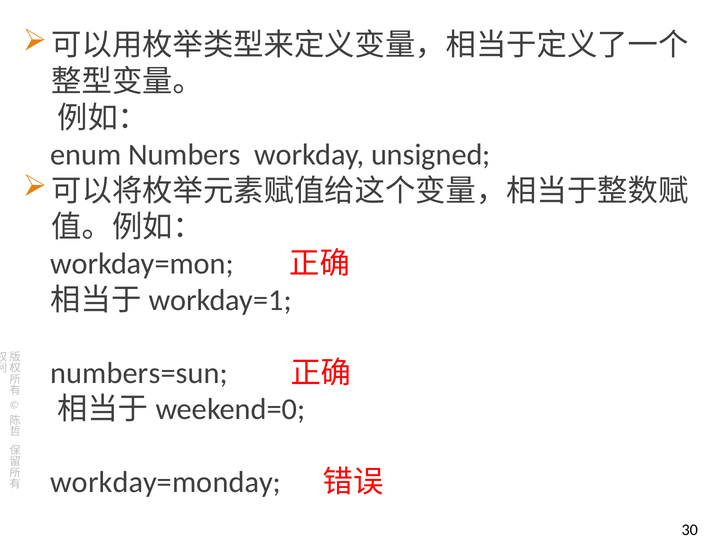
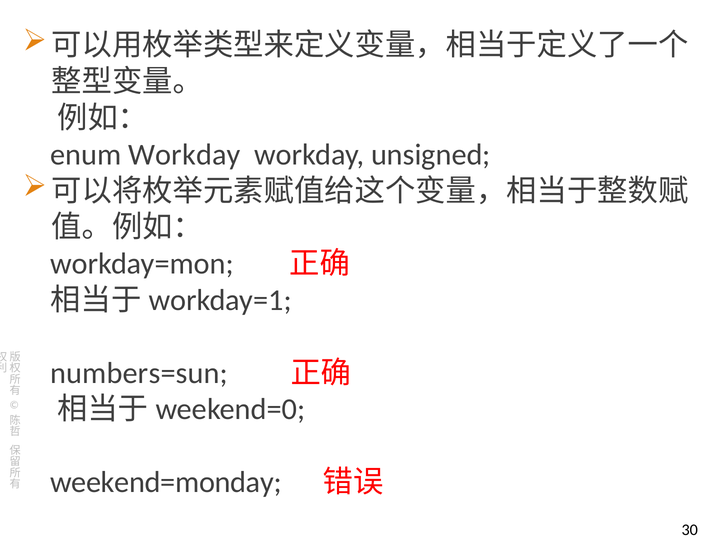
enum Numbers: Numbers -> Workday (184, 155)
workday=monday: workday=monday -> weekend=monday (166, 482)
